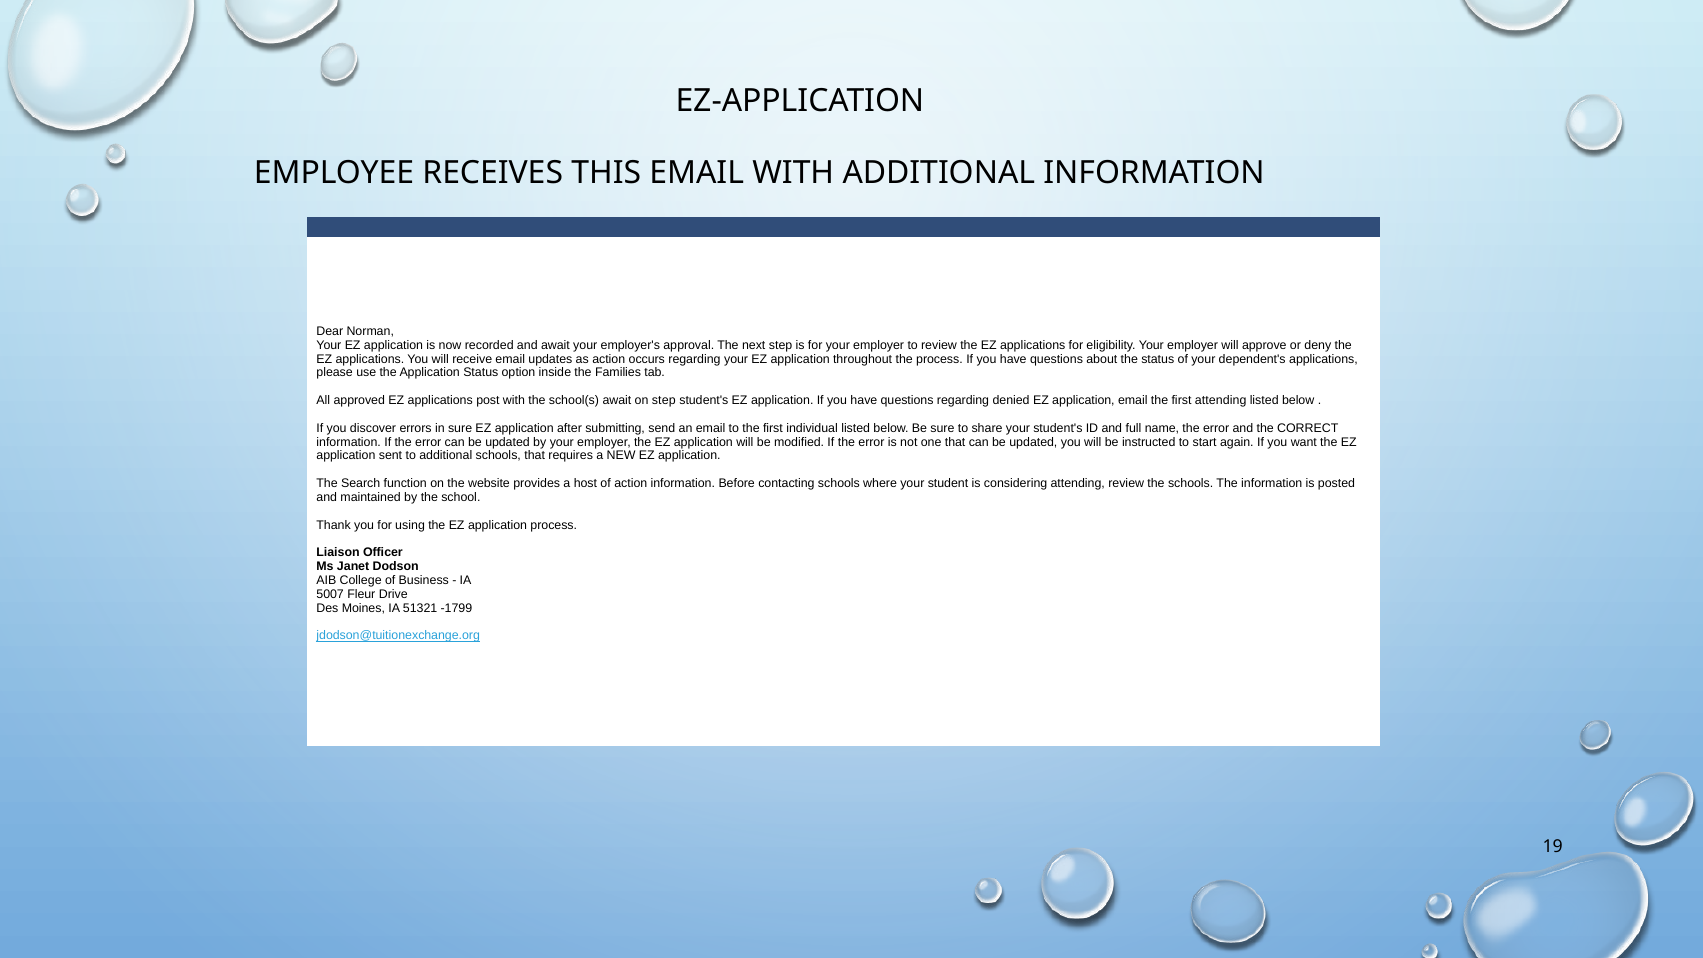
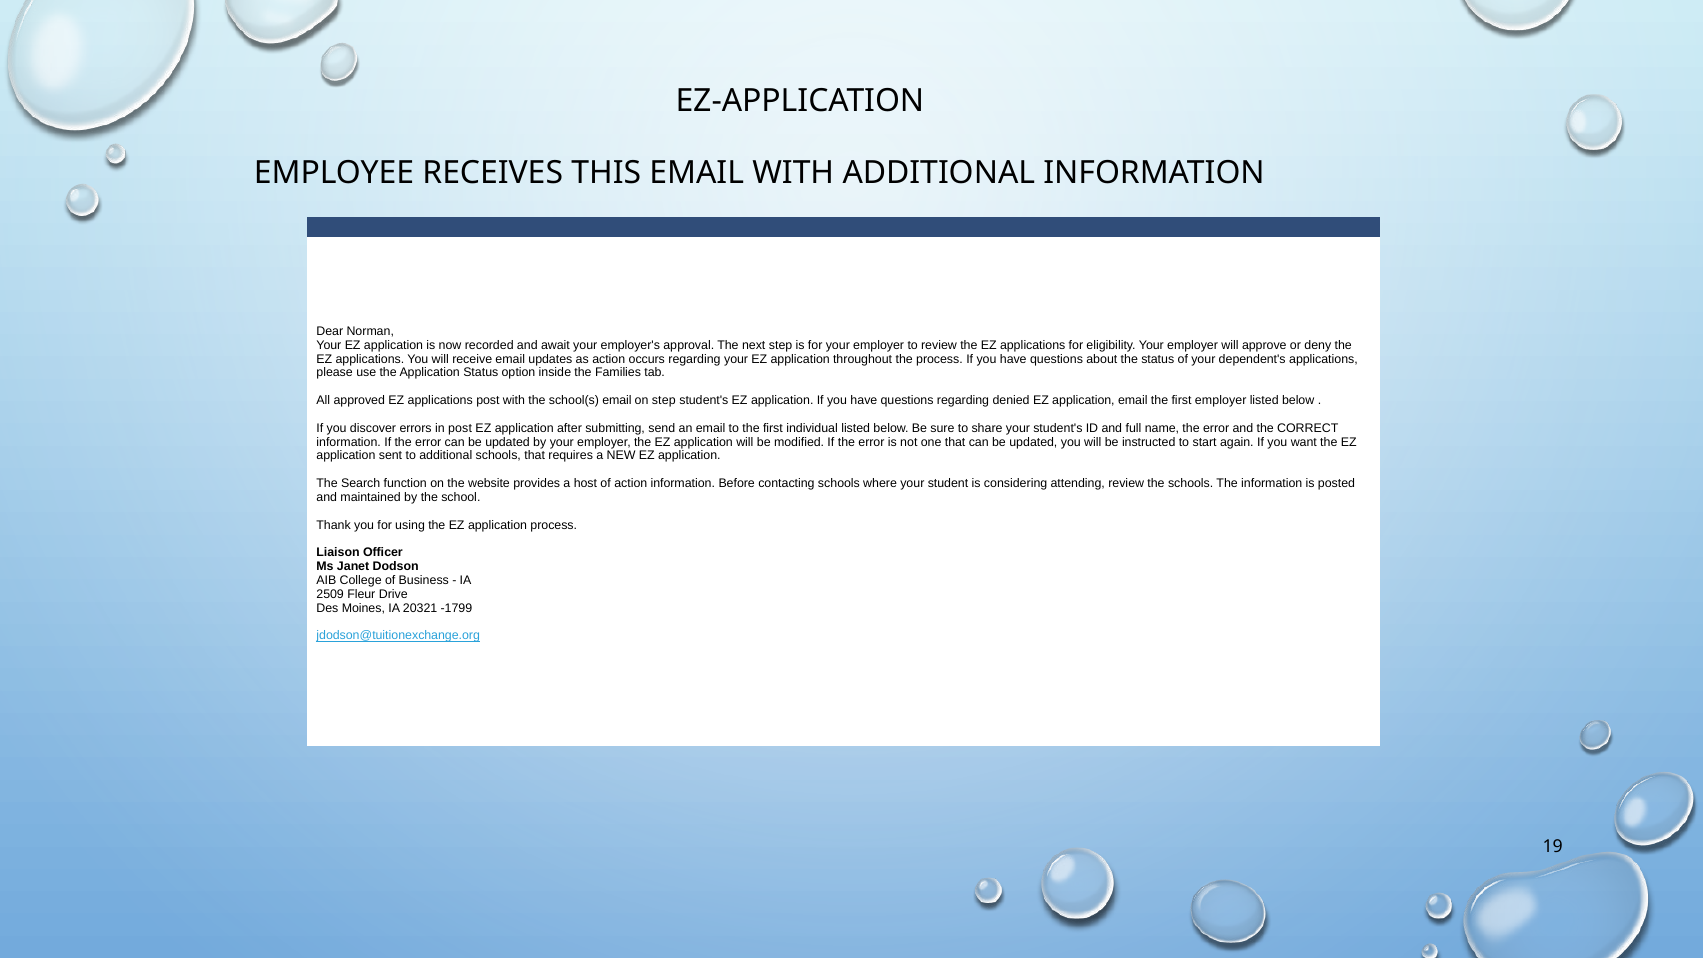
school(s await: await -> email (617, 400)
first attending: attending -> employer (1221, 400)
in sure: sure -> post (460, 428)
5007: 5007 -> 2509 (330, 594)
51321: 51321 -> 20321 (420, 608)
